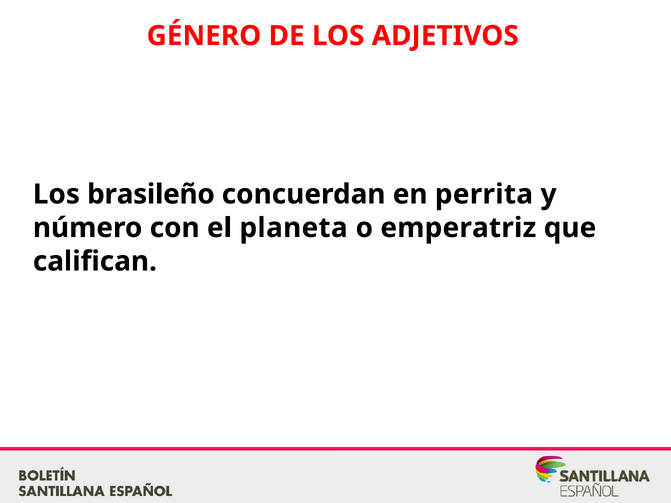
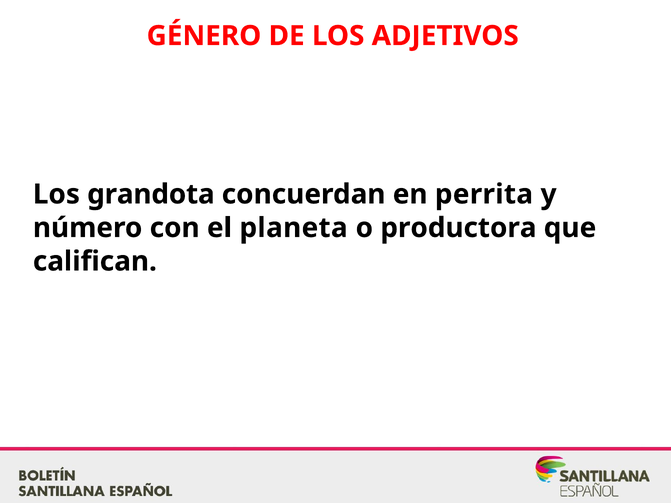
brasileño: brasileño -> grandota (151, 194)
emperatriz: emperatriz -> productora (458, 228)
